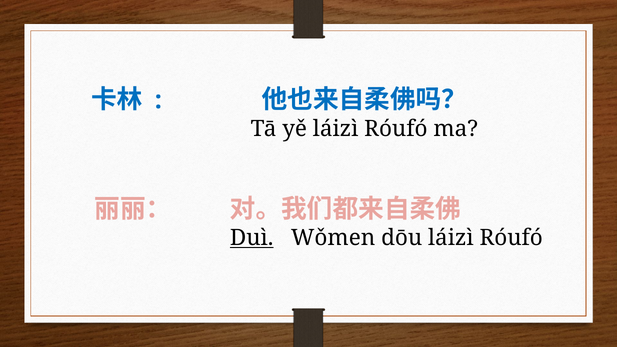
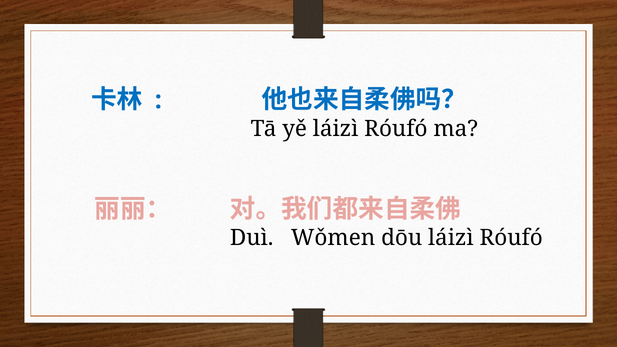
Duì underline: present -> none (252, 238)
